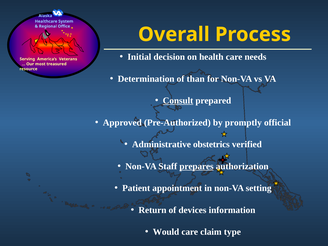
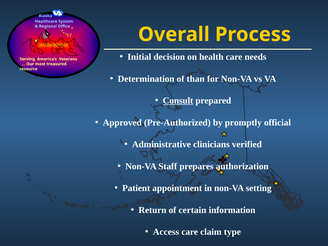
obstetrics: obstetrics -> clinicians (211, 144)
prepares underline: present -> none (197, 166)
devices: devices -> certain (192, 210)
Would: Would -> Access (166, 232)
